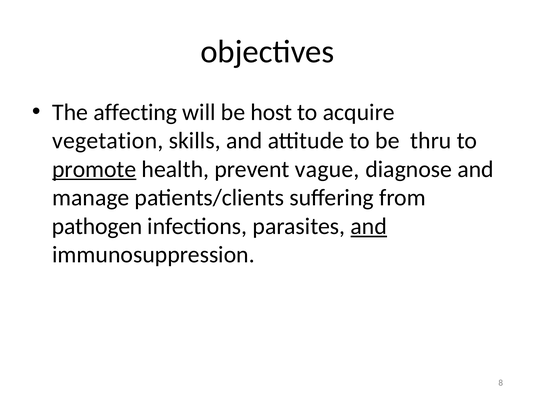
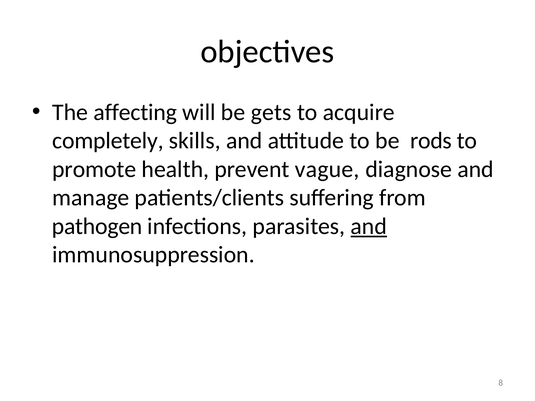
host: host -> gets (271, 112)
vegetation: vegetation -> completely (108, 141)
thru: thru -> rods (431, 141)
promote underline: present -> none (94, 169)
